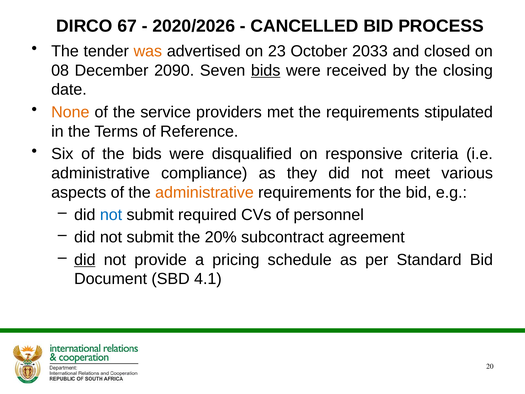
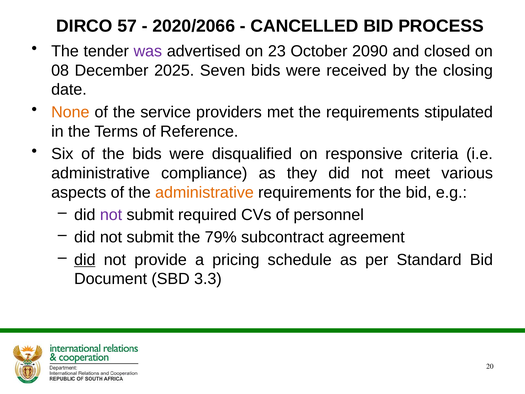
67: 67 -> 57 (127, 26)
2020/2026: 2020/2026 -> 2020/2066 (194, 26)
was colour: orange -> purple (148, 51)
2033: 2033 -> 2090 (370, 51)
2090: 2090 -> 2025 (174, 70)
bids underline: present -> none (266, 70)
not colour: blue -> purple (111, 215)
20%: 20% -> 79% (221, 237)
4.1: 4.1 -> 3.3 (208, 279)
